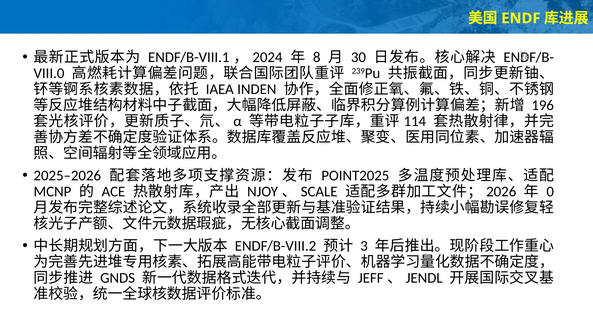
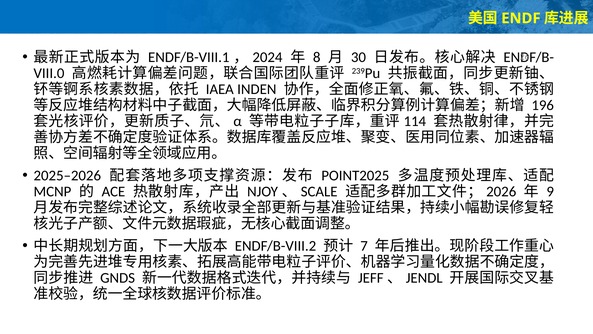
0: 0 -> 9 (550, 191)
3: 3 -> 7 (364, 246)
